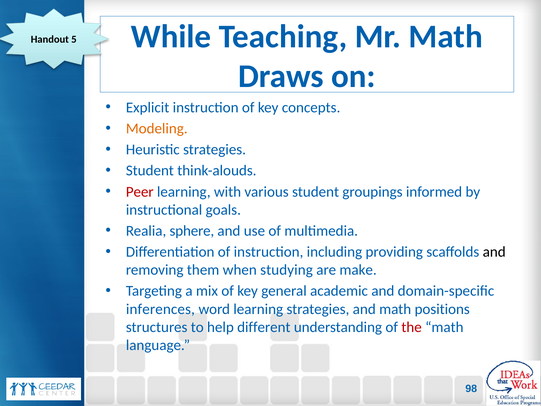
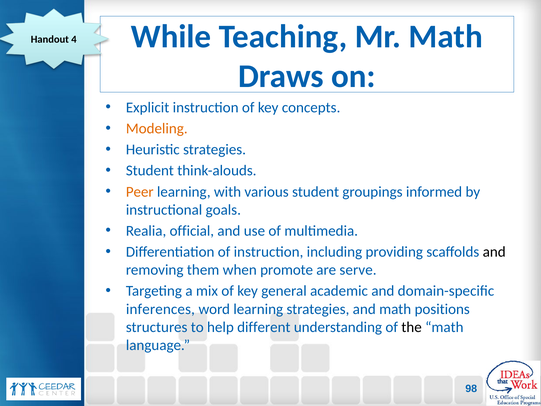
5: 5 -> 4 (74, 39)
Peer colour: red -> orange (140, 192)
sphere: sphere -> official (192, 231)
studying: studying -> promote (287, 270)
make: make -> serve (358, 270)
the colour: red -> black (412, 327)
